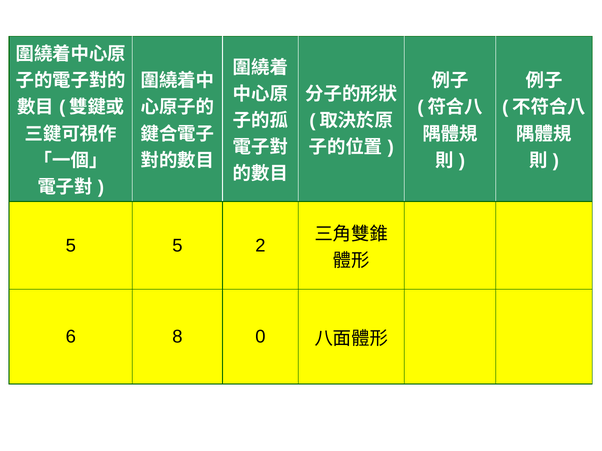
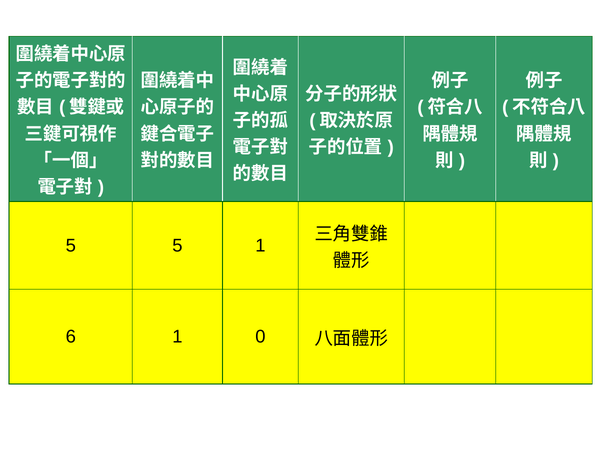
5 2: 2 -> 1 (260, 246)
6 8: 8 -> 1 (177, 337)
